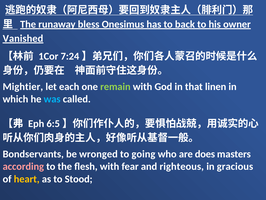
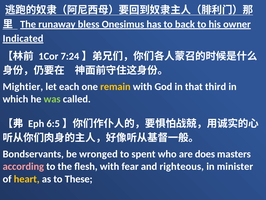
Vanished: Vanished -> Indicated (23, 38)
remain colour: light green -> yellow (115, 86)
linen: linen -> third (216, 86)
was colour: light blue -> light green (52, 99)
going: going -> spent (143, 154)
gracious: gracious -> minister (235, 166)
Stood: Stood -> These (79, 179)
